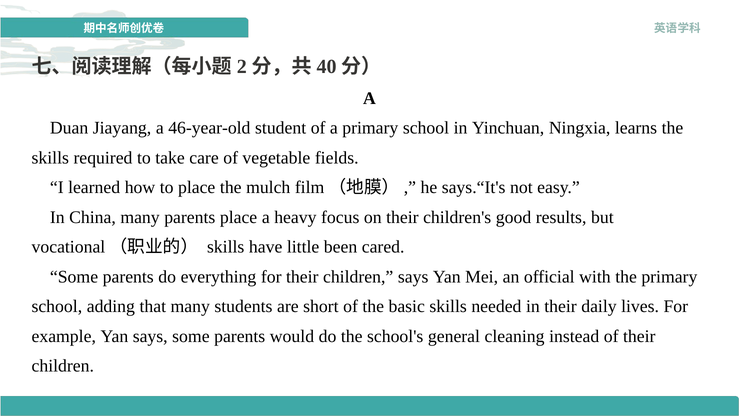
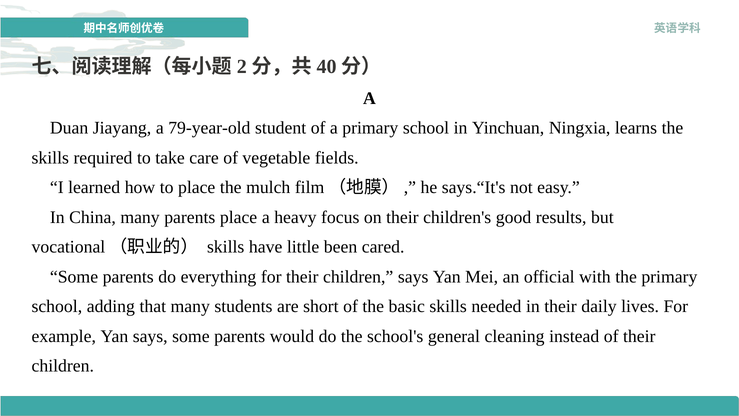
46-year-old: 46-year-old -> 79-year-old (209, 128)
